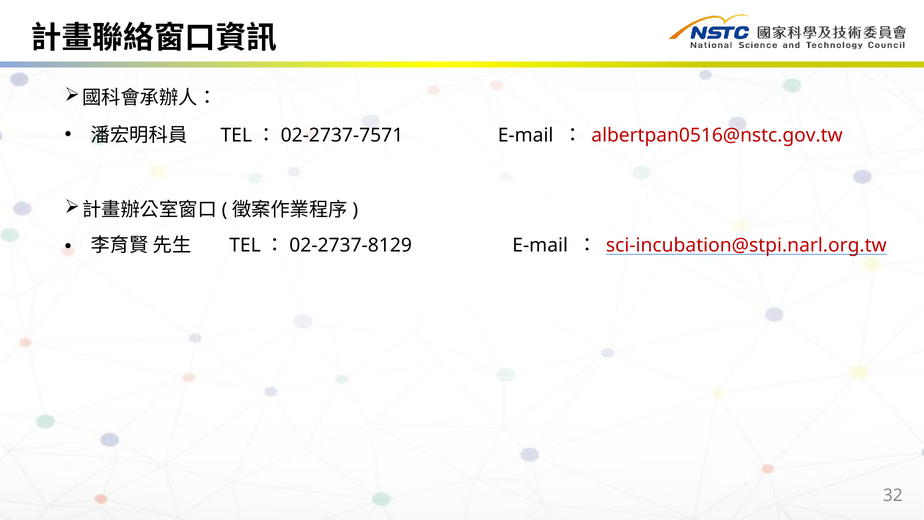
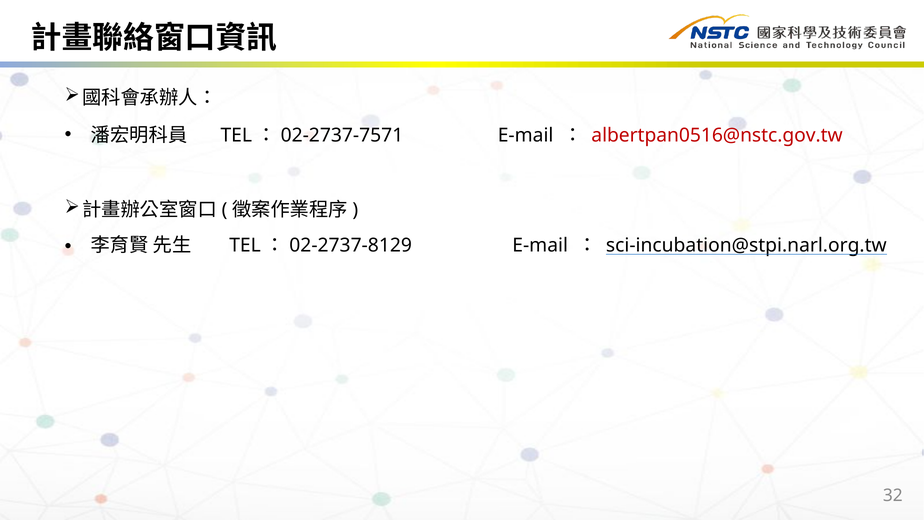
sci-incubation@stpi.narl.org.tw colour: red -> black (746, 245)
